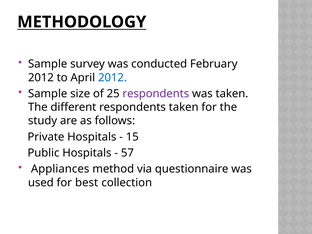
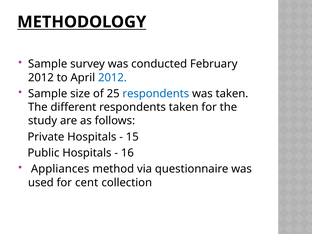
respondents colour: purple -> blue (156, 94)
57: 57 -> 16 (127, 153)
best: best -> cent (87, 183)
